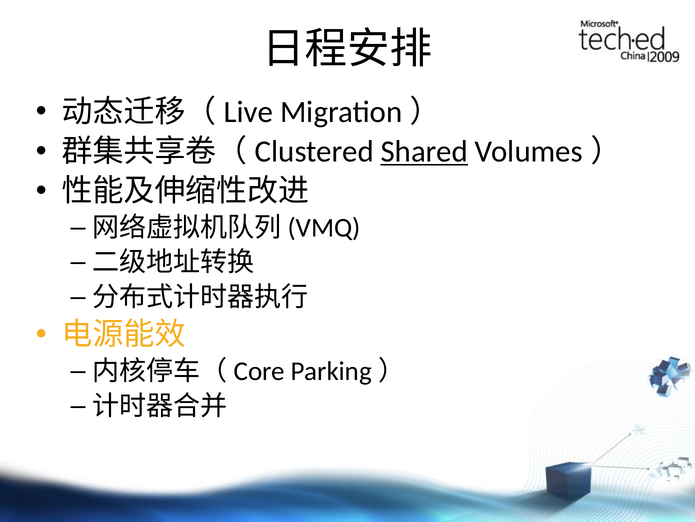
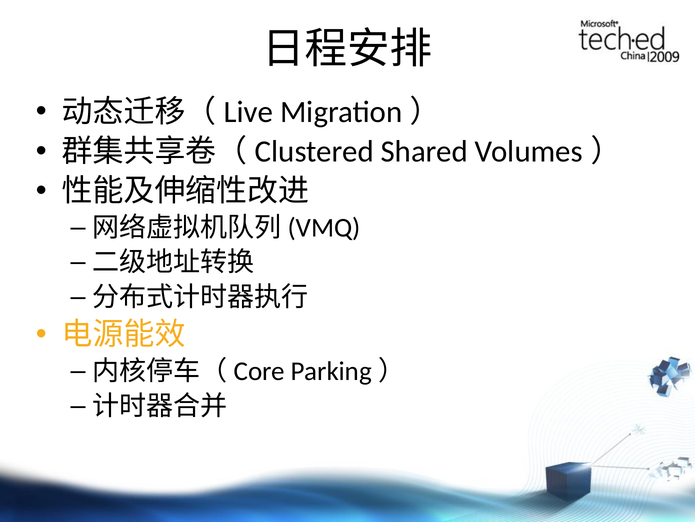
Shared underline: present -> none (424, 151)
